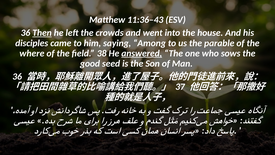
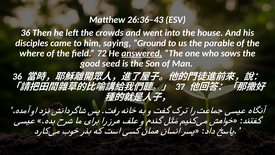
11:36–43: 11:36–43 -> 26:36–43 (145, 20)
Then underline: present -> none (42, 33)
Among: Among -> Ground (150, 43)
38: 38 -> 72 (102, 53)
